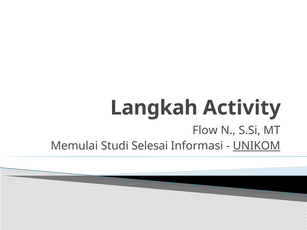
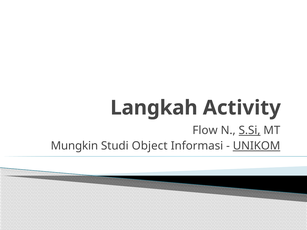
S.Si underline: none -> present (250, 130)
Memulai: Memulai -> Mungkin (74, 146)
Selesai: Selesai -> Object (150, 146)
